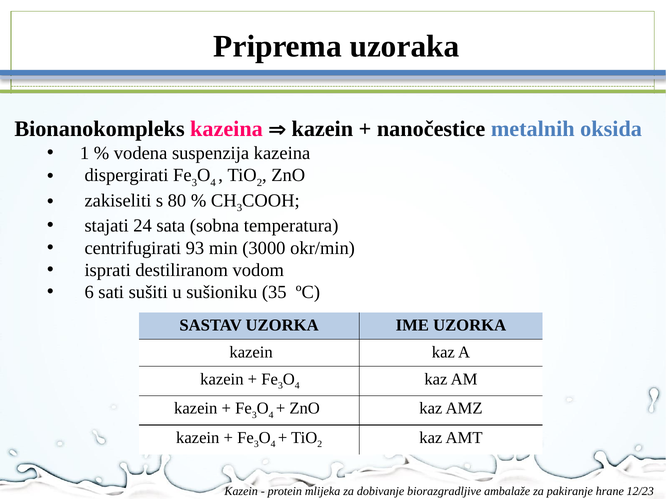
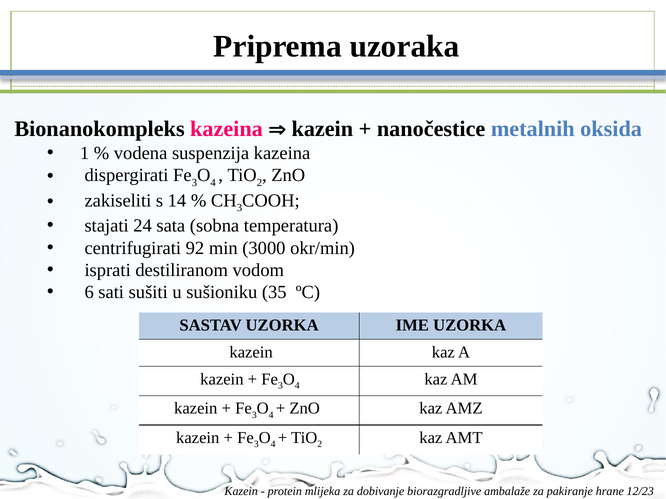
80: 80 -> 14 (177, 201)
93: 93 -> 92 (195, 248)
